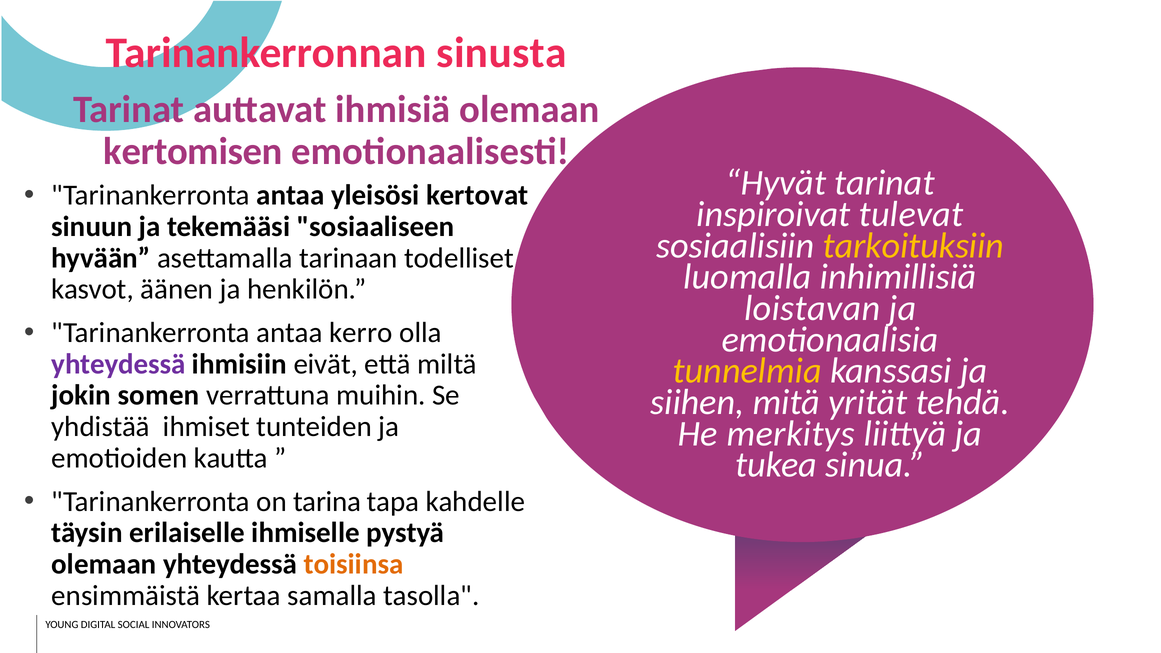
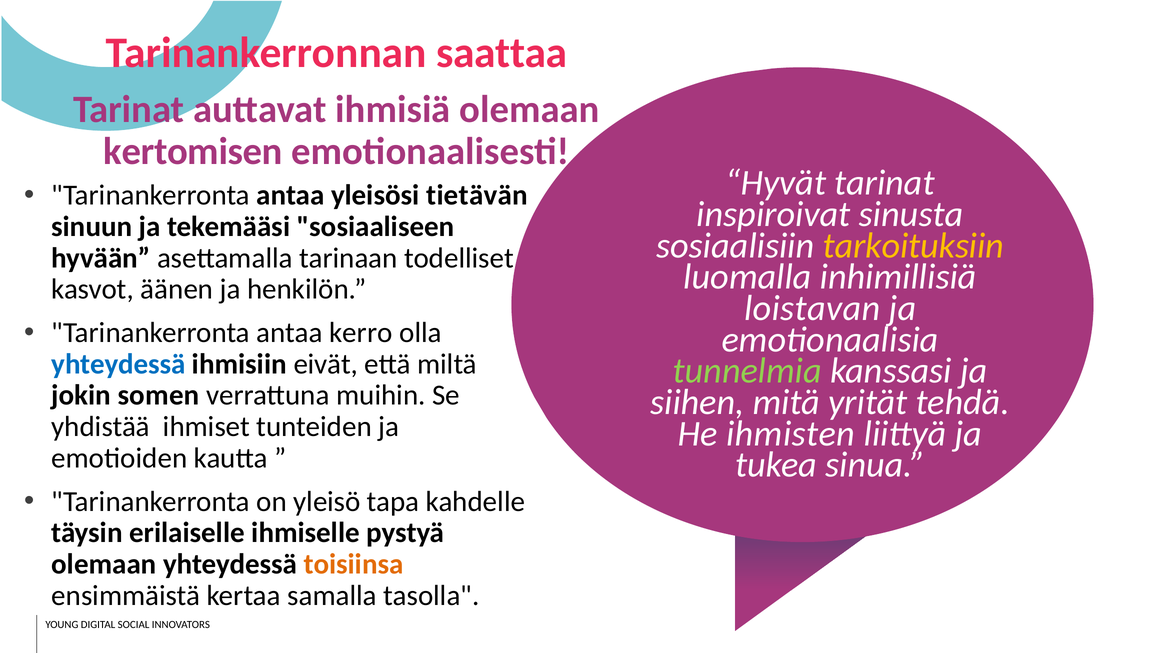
sinusta: sinusta -> saattaa (502, 53)
kertovat: kertovat -> tietävän (477, 195)
tulevat: tulevat -> sinusta (911, 214)
yhteydessä colour: purple -> blue (118, 364)
tunnelmia colour: yellow -> light green (747, 371)
merkitys: merkitys -> ihmisten (791, 434)
tarina: tarina -> yleisö (327, 502)
